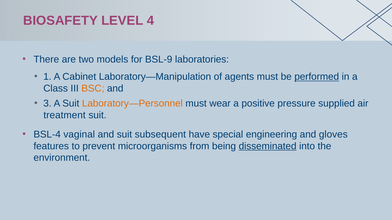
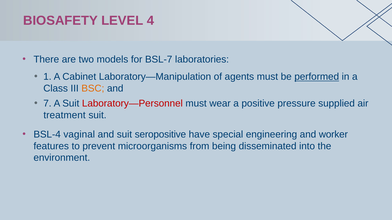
BSL-9: BSL-9 -> BSL-7 (159, 59)
3: 3 -> 7 (47, 104)
Laboratory—Personnel colour: orange -> red (132, 104)
subsequent: subsequent -> seropositive (160, 135)
gloves: gloves -> worker (333, 135)
disseminated underline: present -> none (268, 146)
